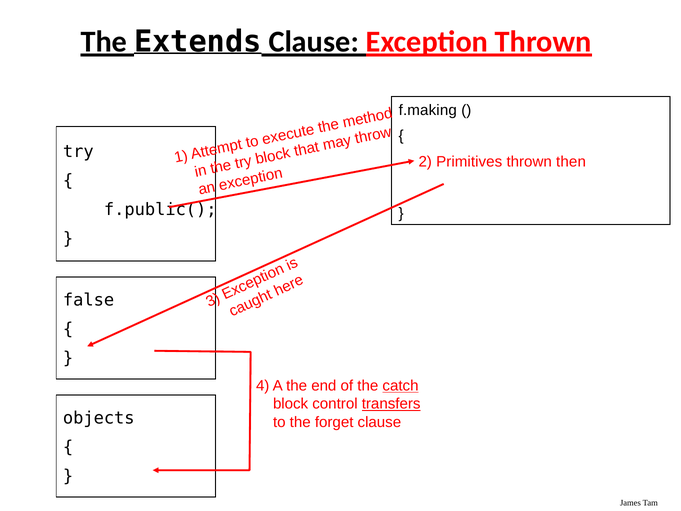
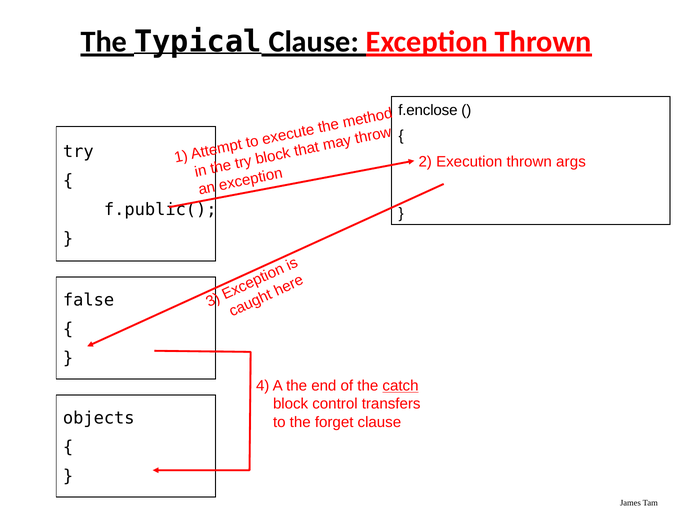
Extends: Extends -> Typical (198, 42)
f.making: f.making -> f.enclose (428, 110)
Primitives: Primitives -> Execution (469, 162)
then: then -> args (571, 162)
transfers underline: present -> none (391, 404)
